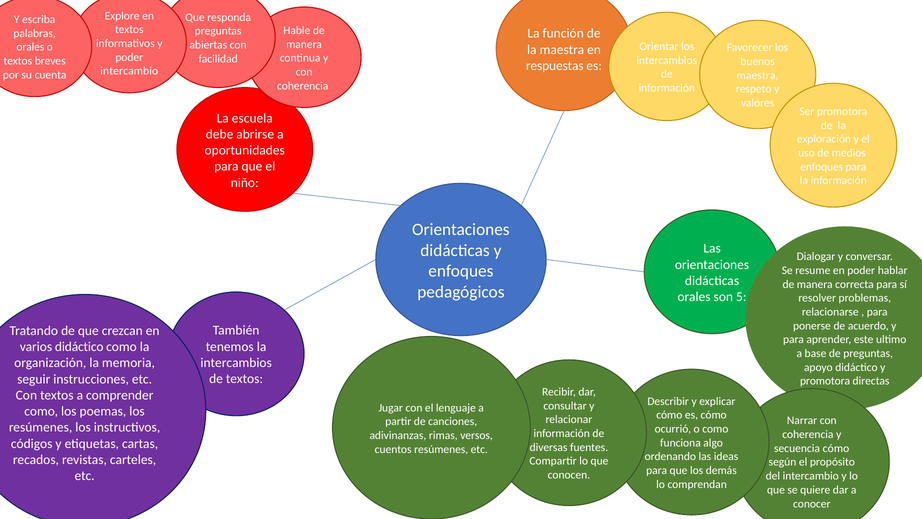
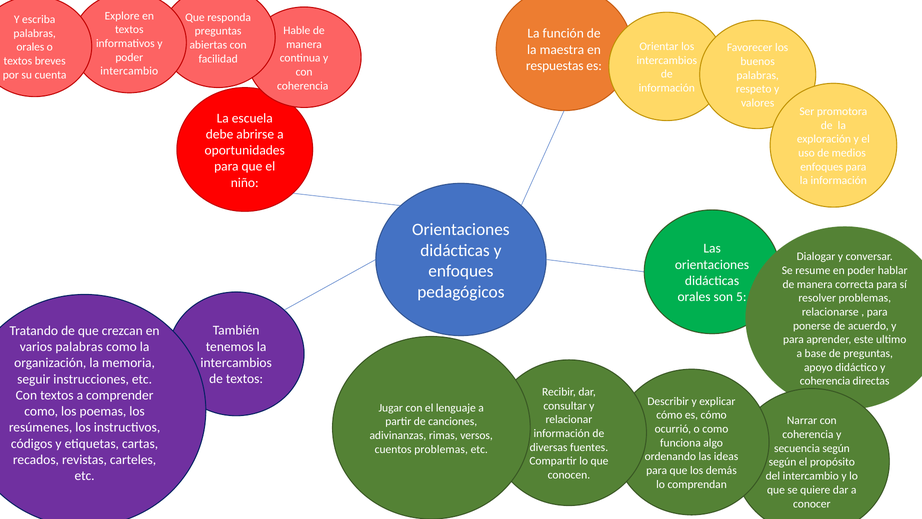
maestra: maestra -> palabras (758, 75)
varios didáctico: didáctico -> palabras (79, 347)
promotora: promotora -> coherencia (825, 381)
secuencia cómo: cómo -> según (836, 448)
cuentos resúmenes: resúmenes -> problemas (441, 449)
